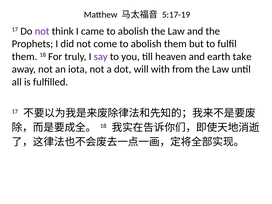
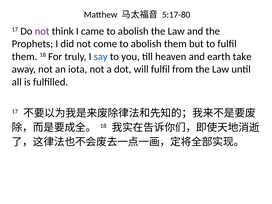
5:17-19: 5:17-19 -> 5:17-80 (176, 15)
say colour: purple -> blue (101, 57)
will with: with -> fulfil (160, 69)
